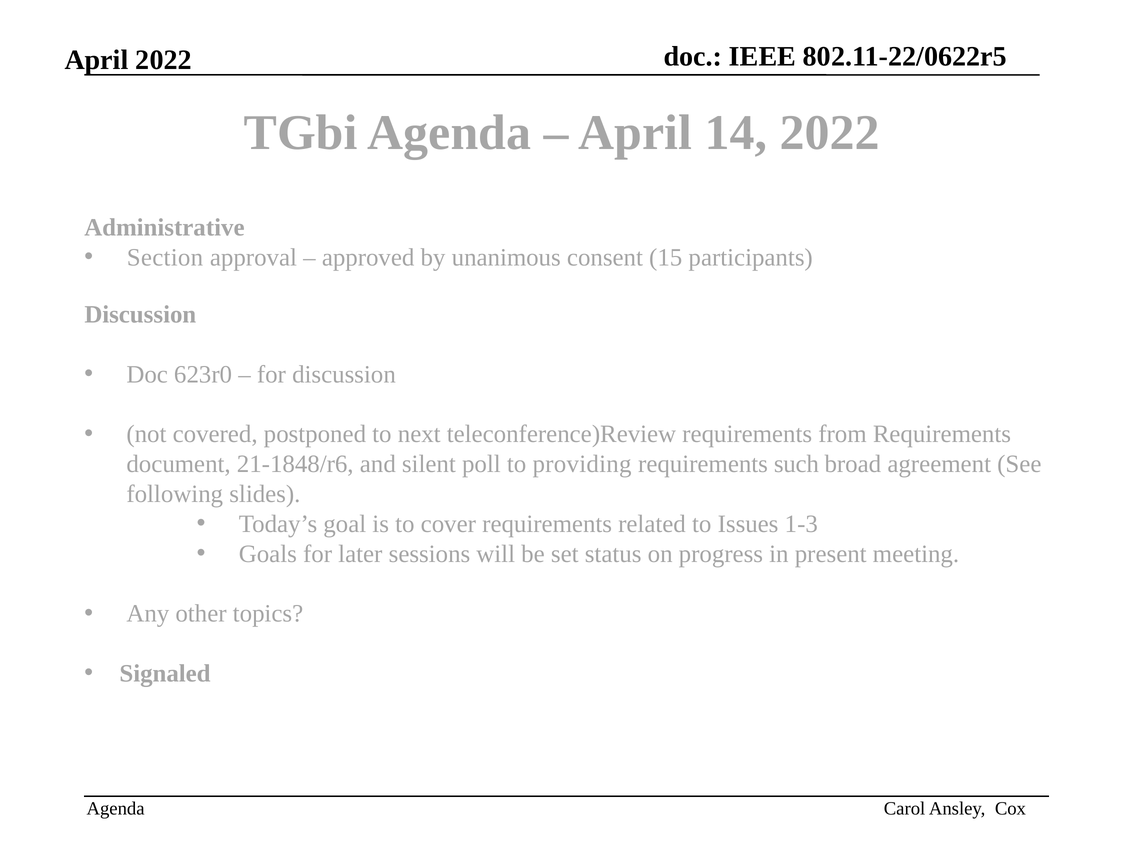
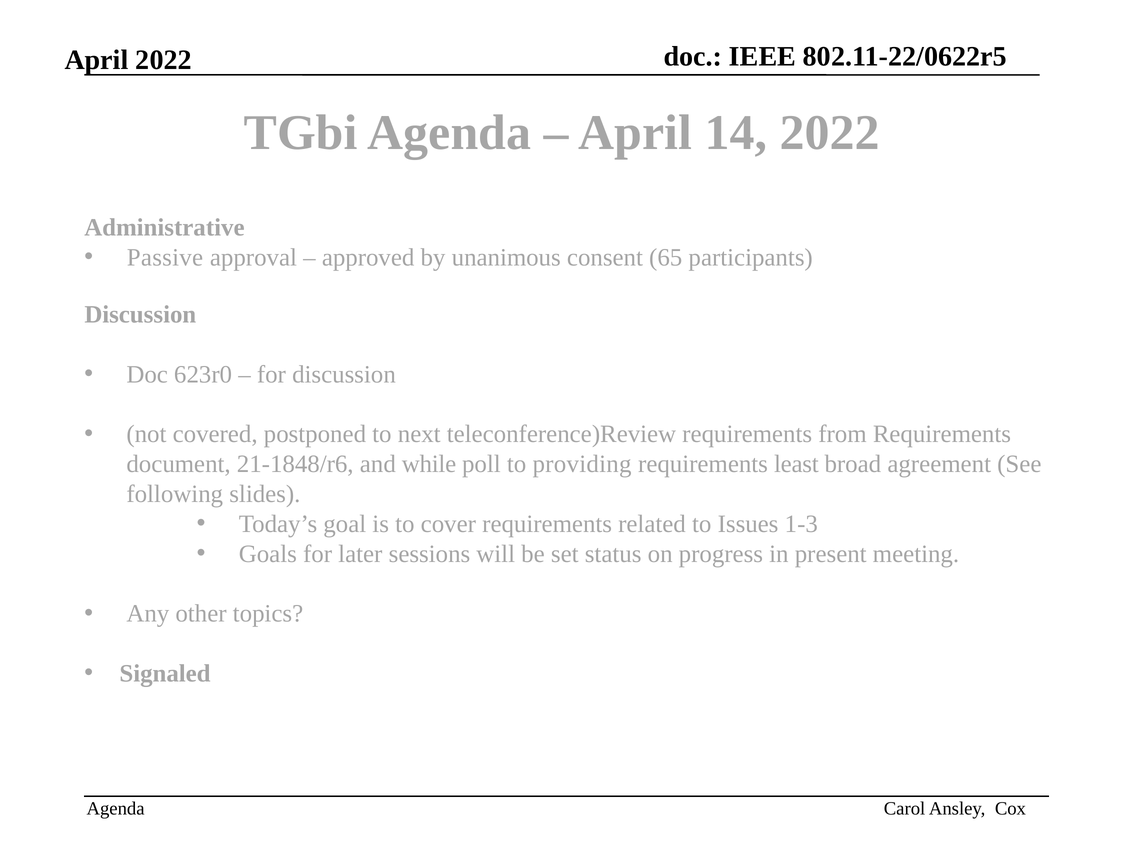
Section: Section -> Passive (165, 257)
15: 15 -> 65 (666, 257)
silent: silent -> while (429, 464)
such: such -> least (796, 464)
